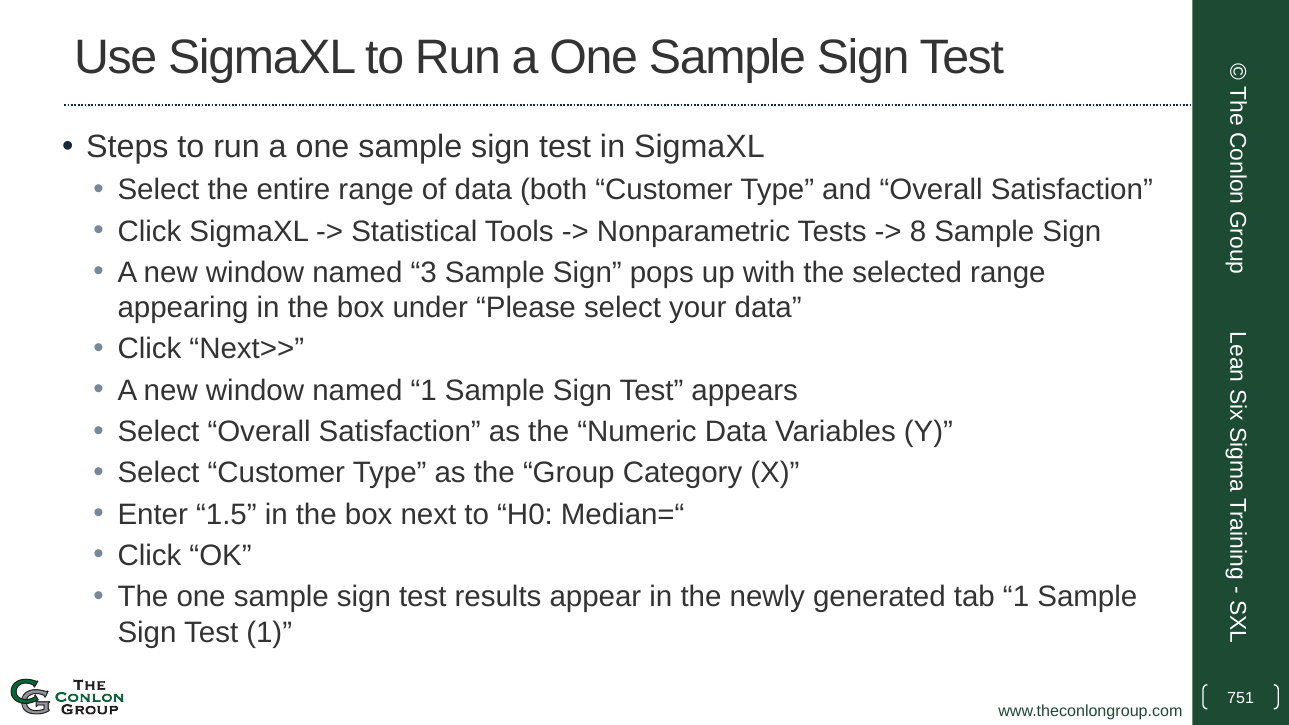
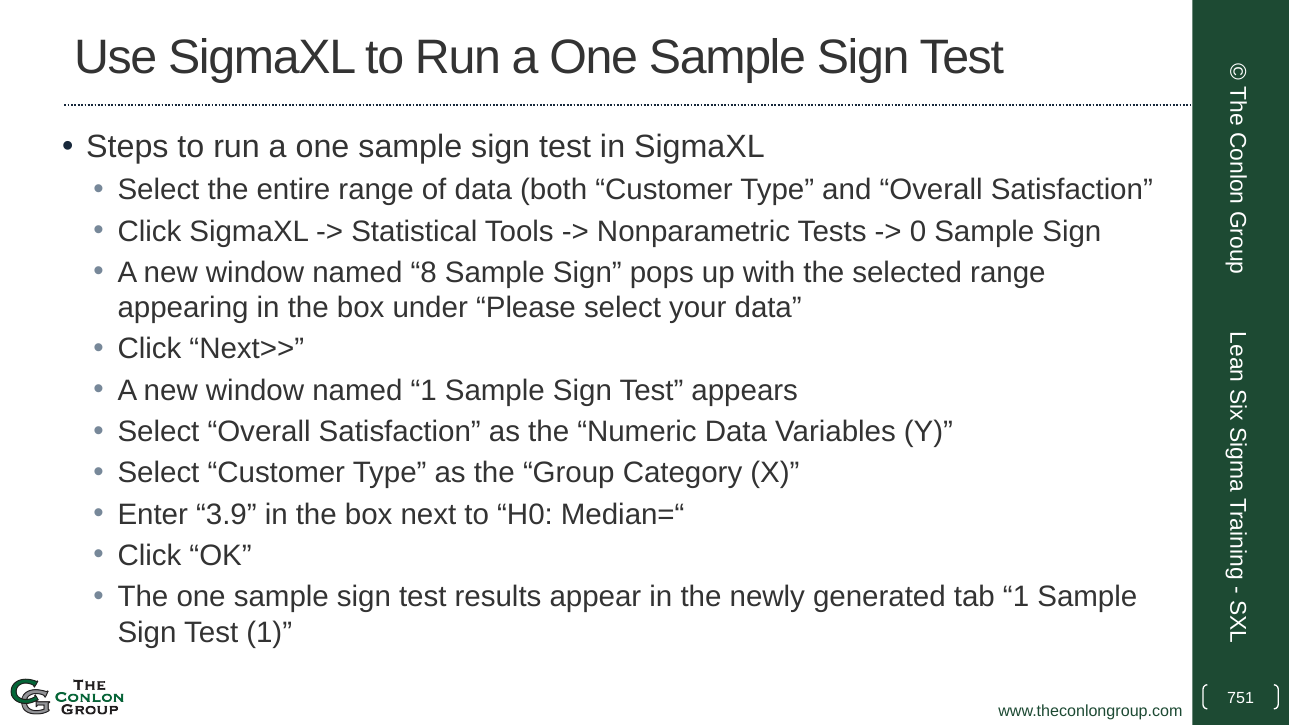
8: 8 -> 0 (918, 231)
3: 3 -> 8 (424, 273)
1.5: 1.5 -> 3.9 (226, 514)
